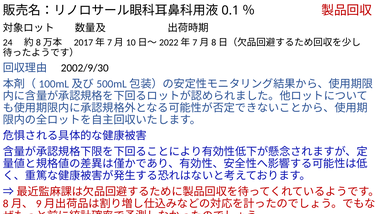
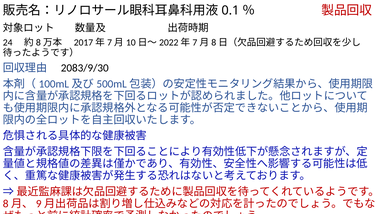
2002/9/30: 2002/9/30 -> 2083/9/30 (85, 68)
